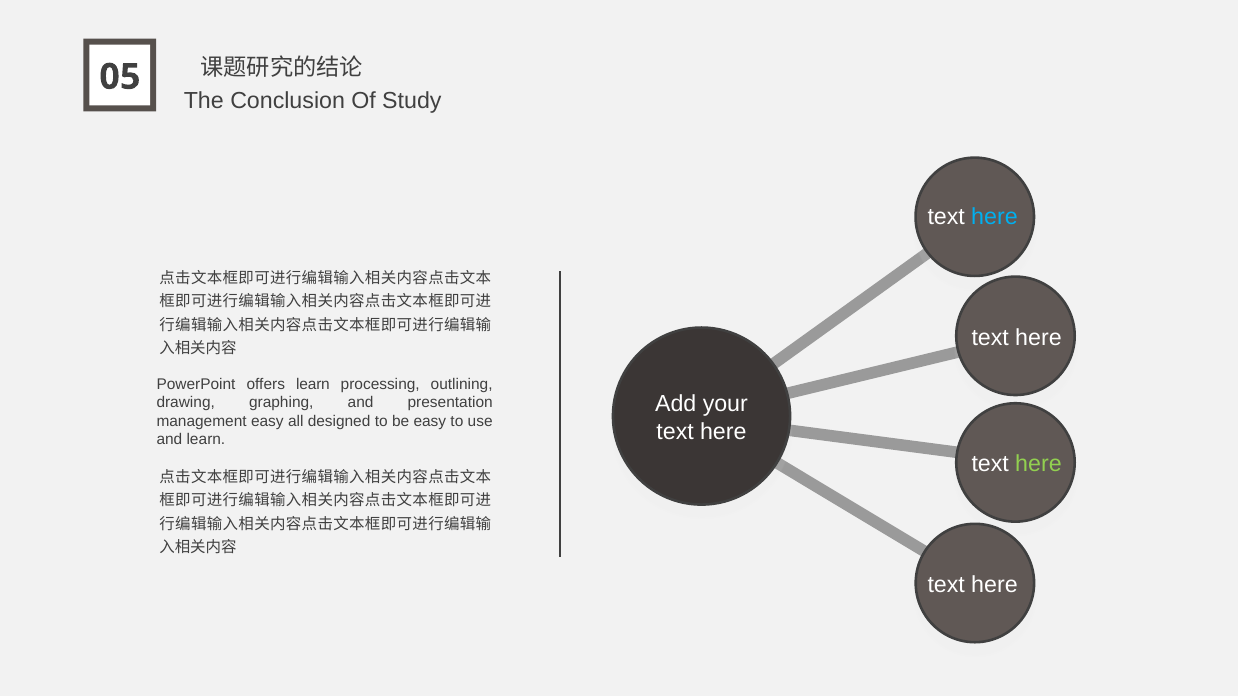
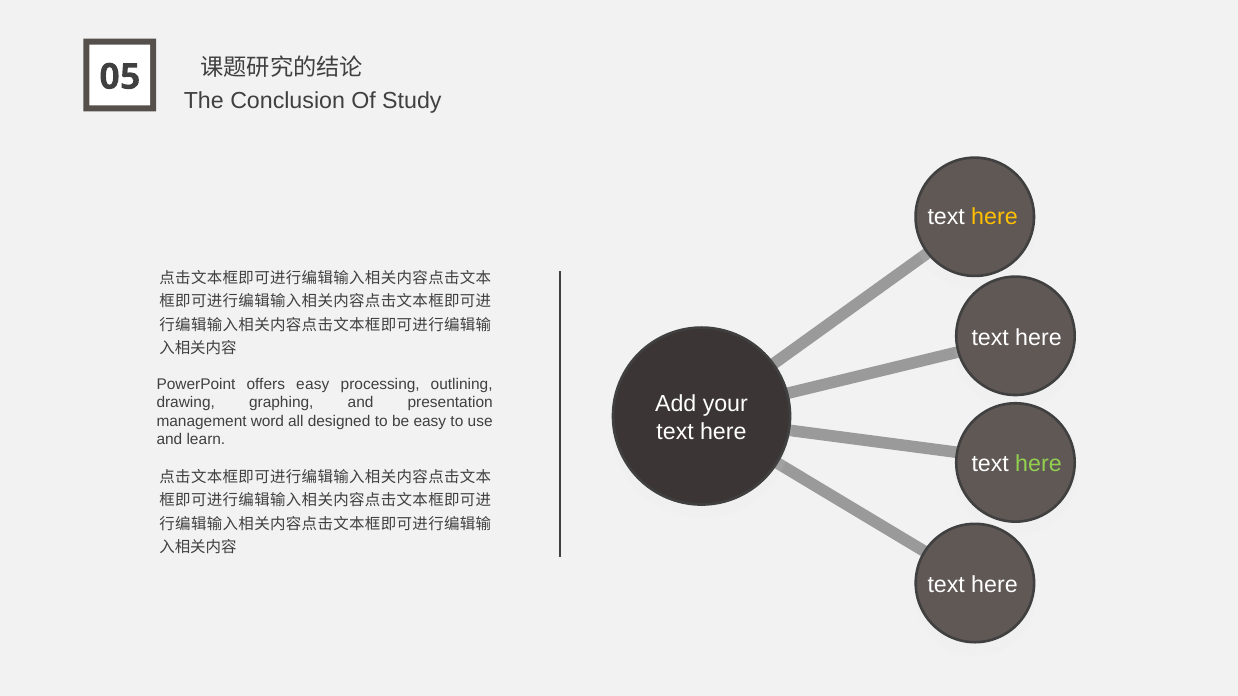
here colour: light blue -> yellow (994, 217)
offers learn: learn -> easy (313, 384)
management easy: easy -> word (267, 421)
